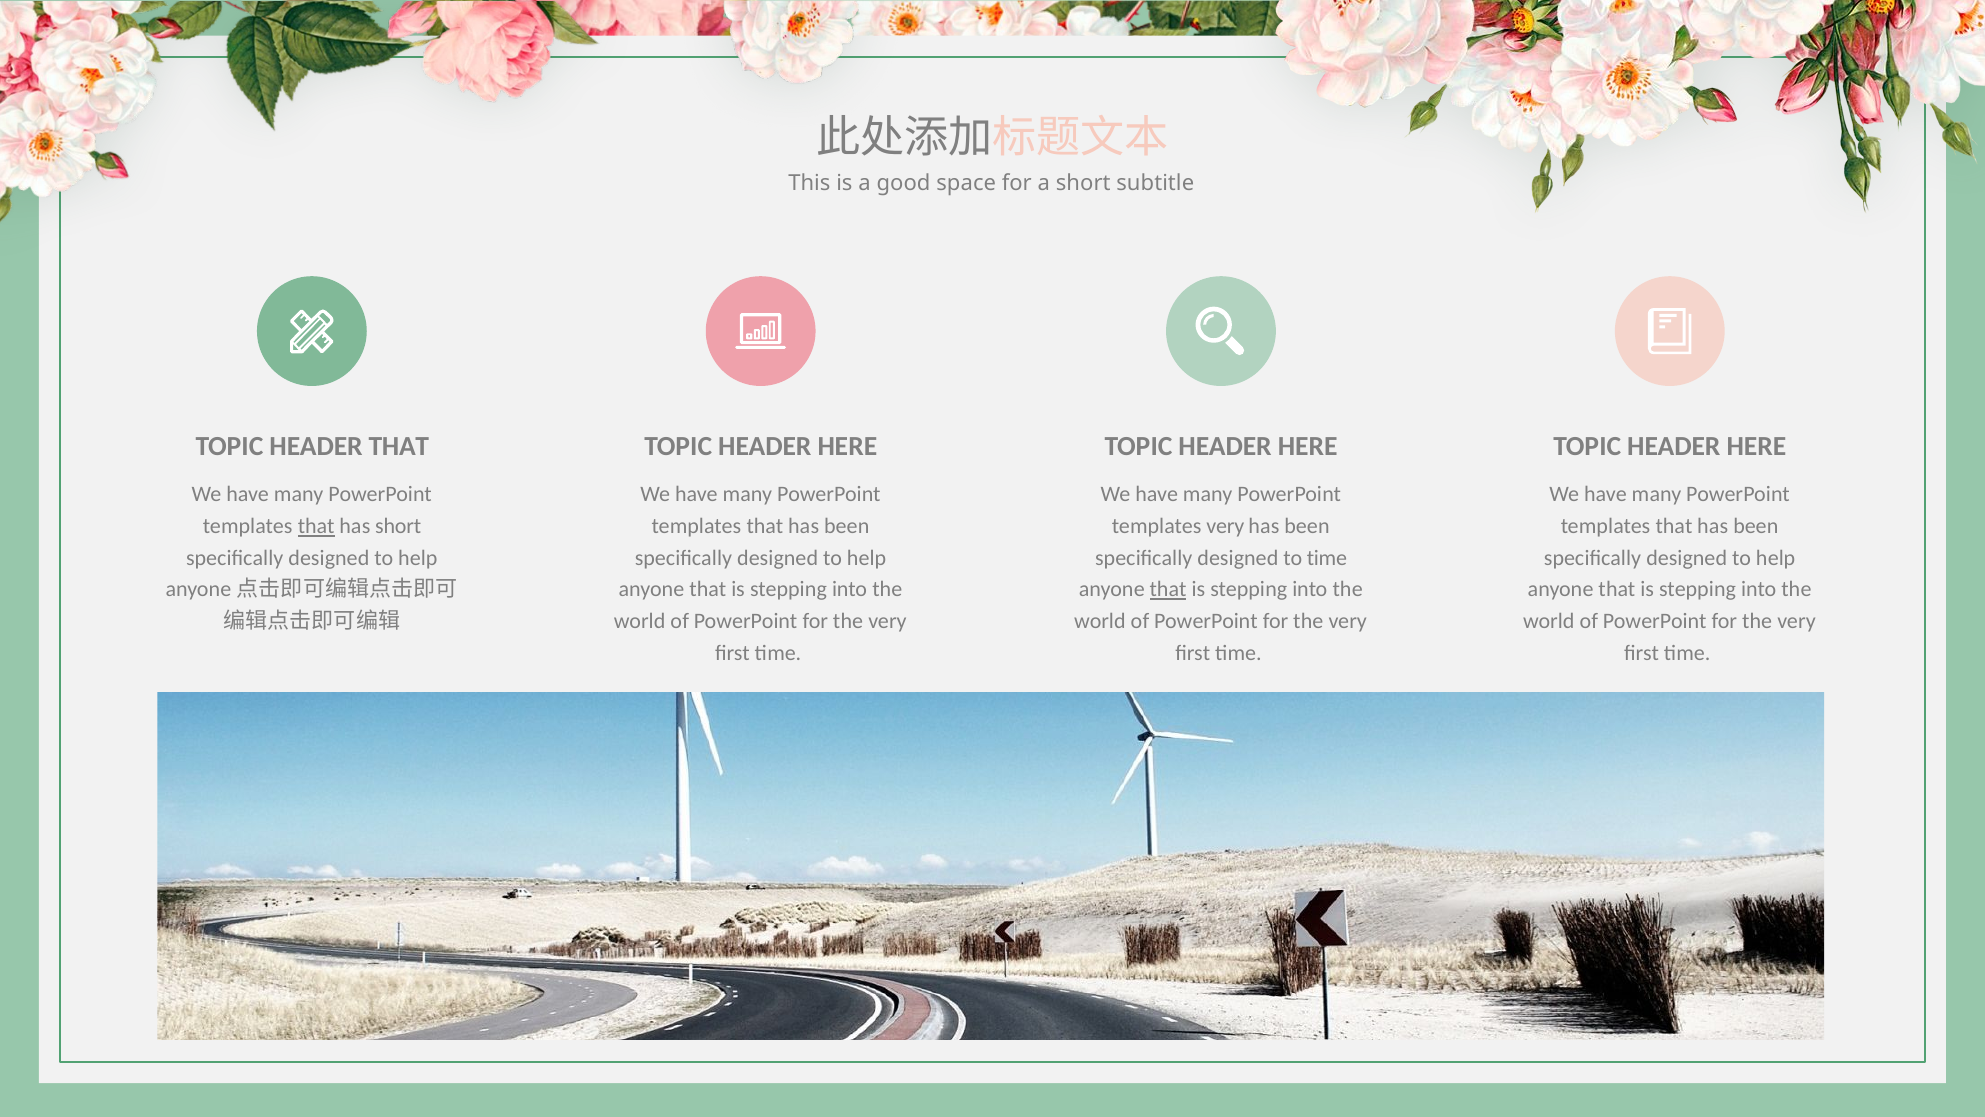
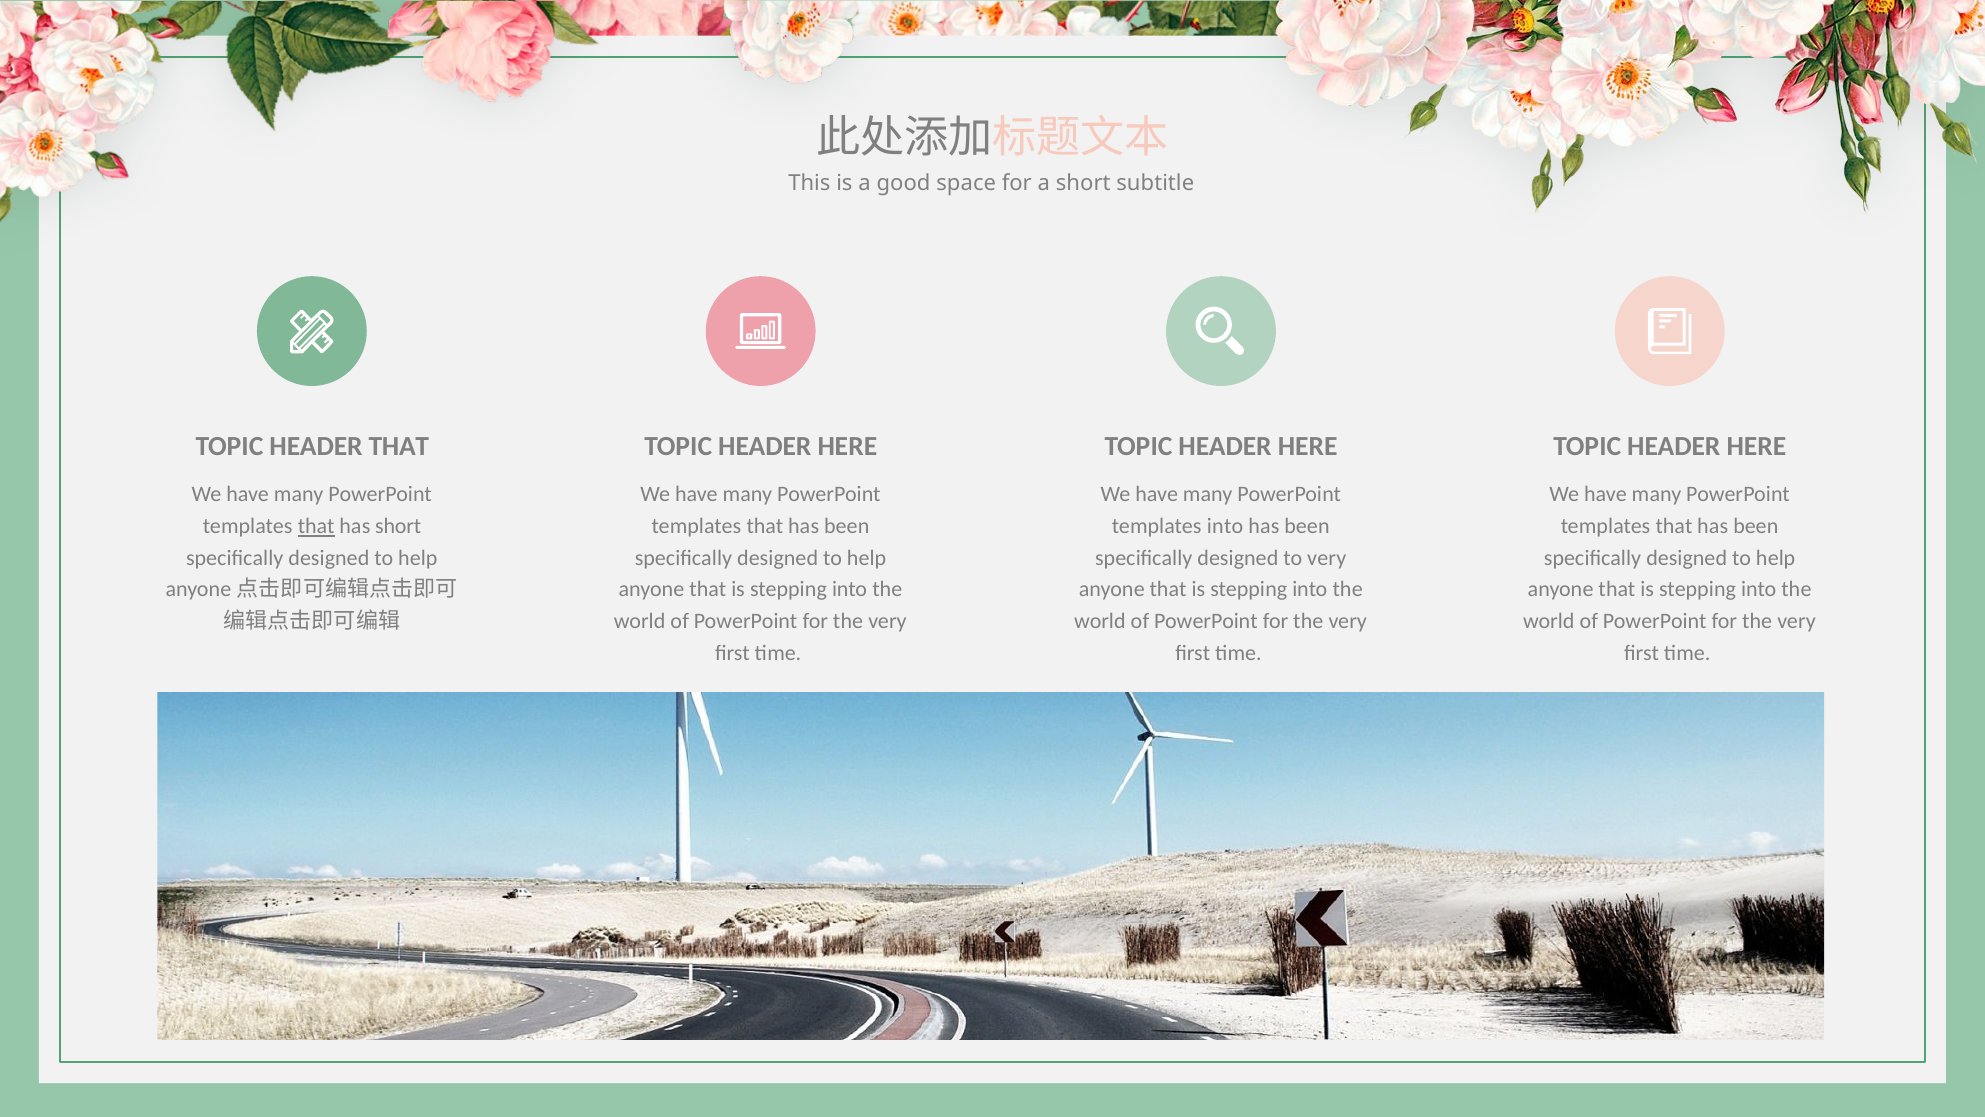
templates very: very -> into (1225, 526)
to time: time -> very (1327, 558)
that underline: present -> none (1168, 589)
